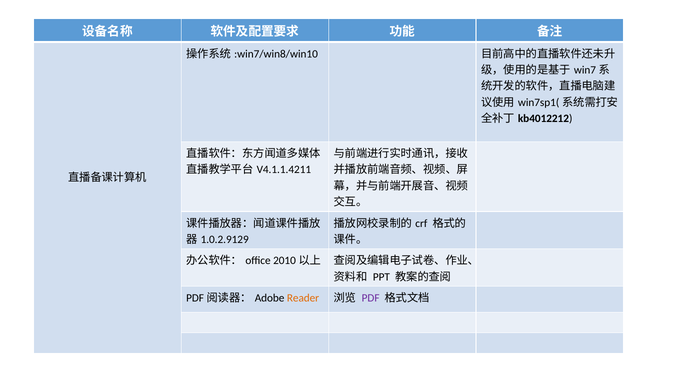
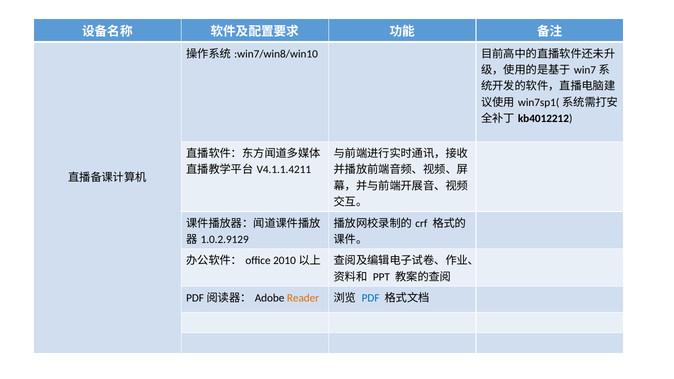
PDF colour: purple -> blue (371, 298)
